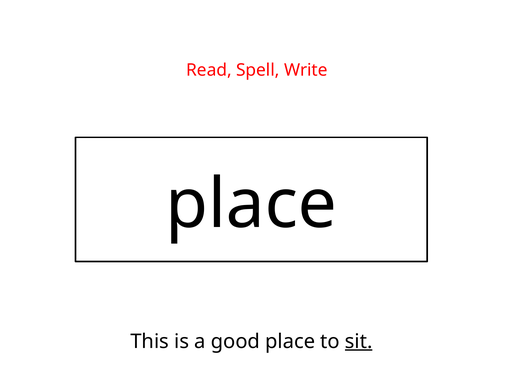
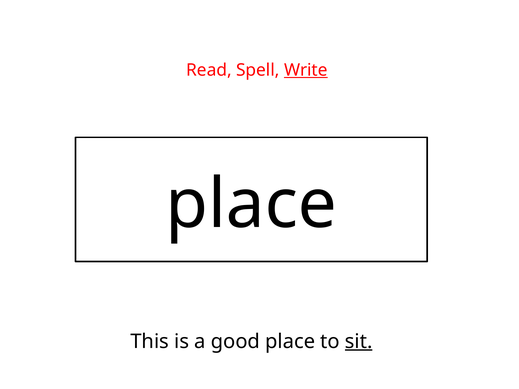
Write underline: none -> present (306, 70)
